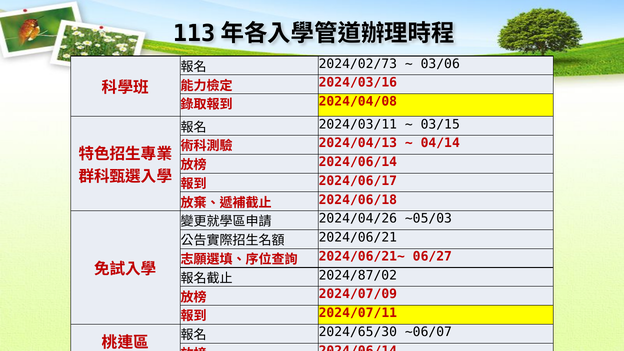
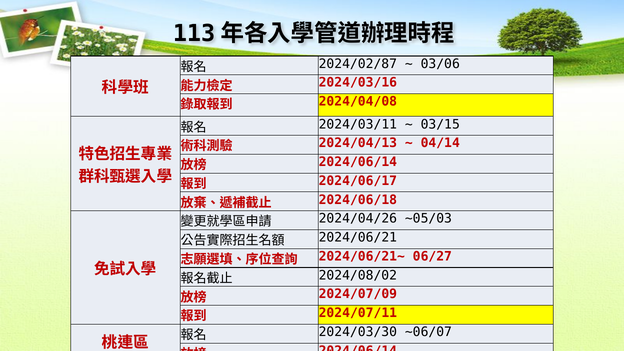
2024/02/73: 2024/02/73 -> 2024/02/87 (358, 64)
2024/87/02: 2024/87/02 -> 2024/08/02 (358, 275)
2024/65/30: 2024/65/30 -> 2024/03/30 (358, 332)
